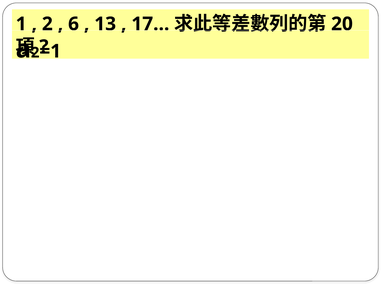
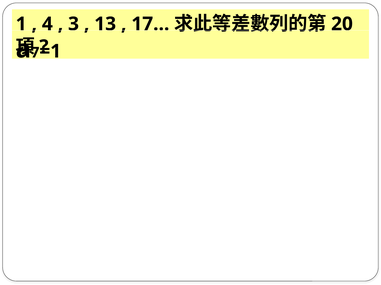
2: 2 -> 4 (47, 24)
6: 6 -> 3 (74, 24)
2: 2 -> 7 (35, 53)
